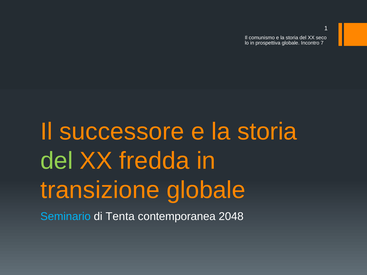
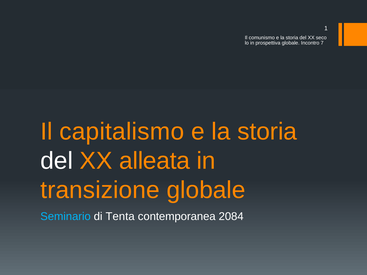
successore: successore -> capitalismo (122, 132)
del colour: light green -> white (57, 161)
fredda: fredda -> alleata (155, 161)
2048: 2048 -> 2084 (231, 217)
